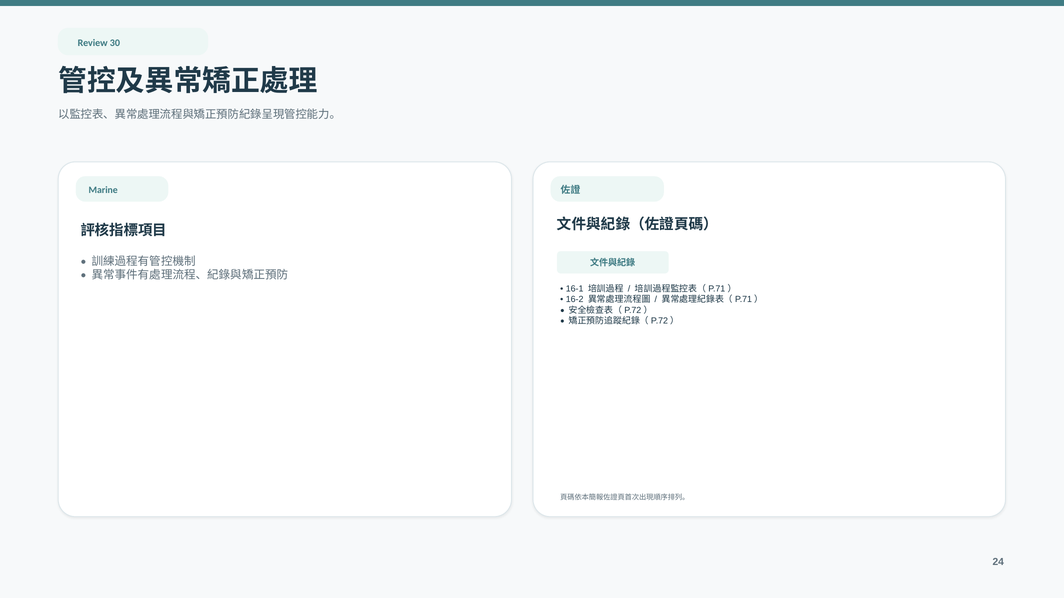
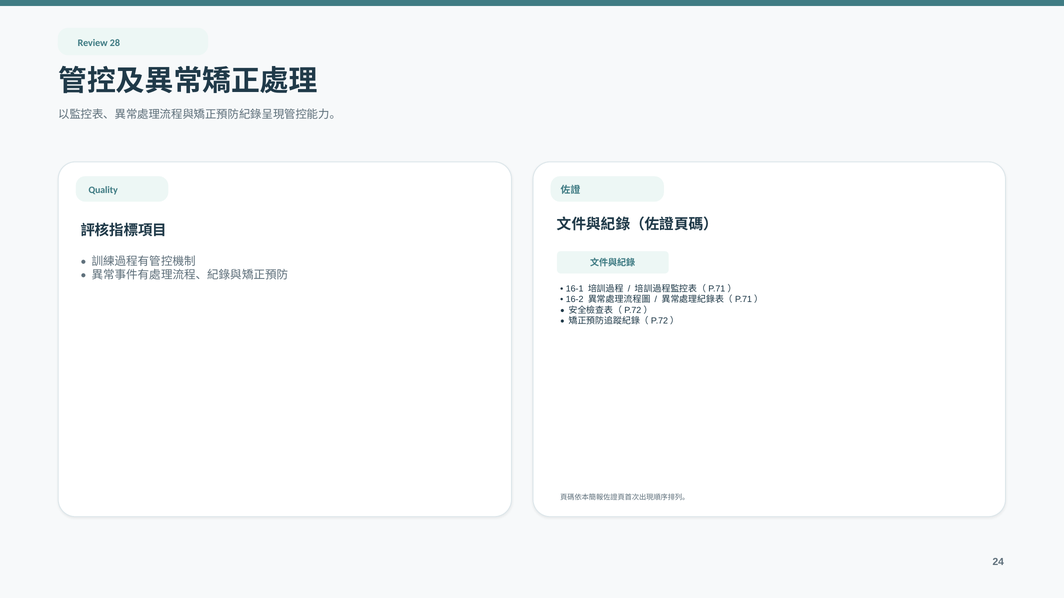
30: 30 -> 28 (115, 43)
Marine: Marine -> Quality (103, 190)
